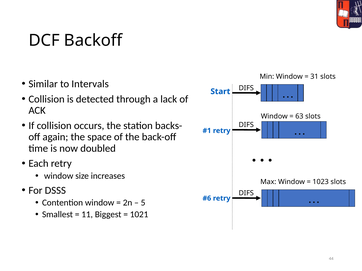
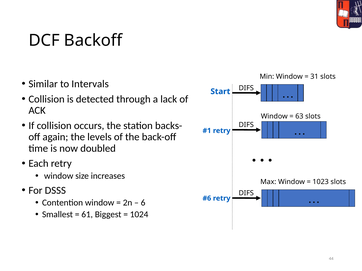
space: space -> levels (99, 137)
5: 5 -> 6 (143, 203)
11: 11 -> 61 (87, 215)
1021: 1021 -> 1024 (139, 215)
